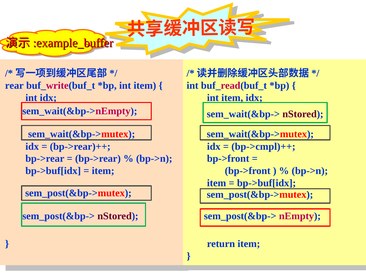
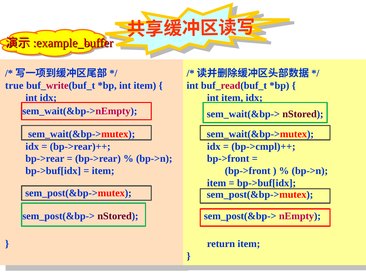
rear: rear -> true (14, 86)
